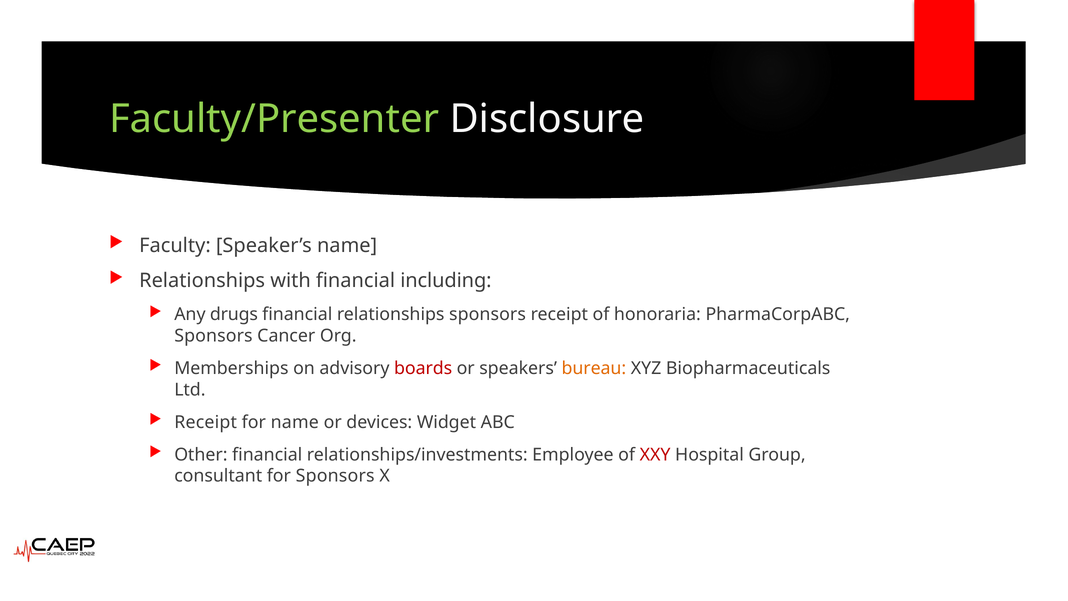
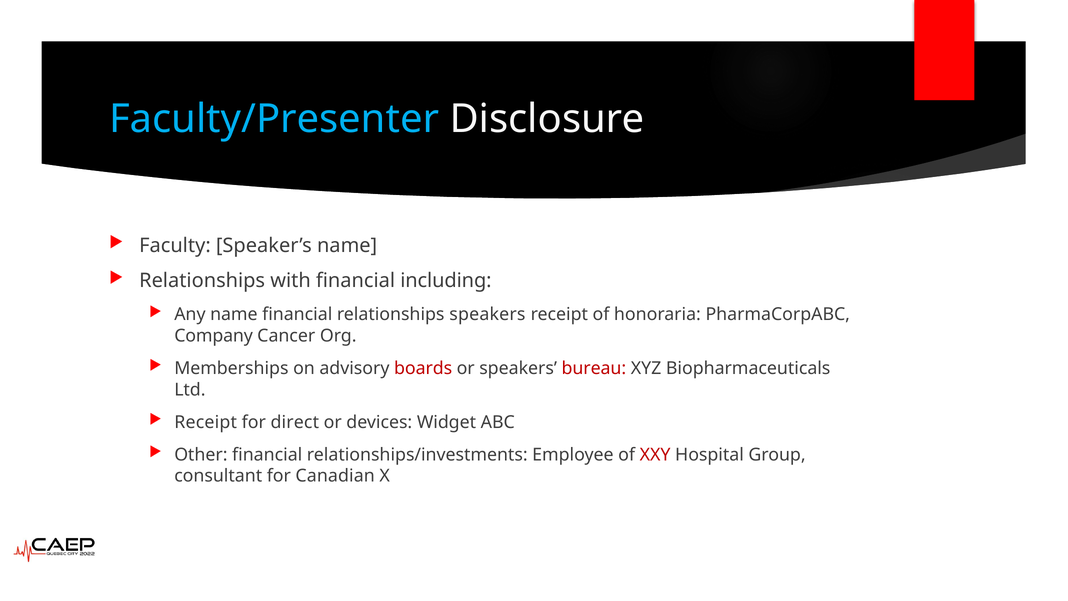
Faculty/Presenter colour: light green -> light blue (274, 119)
Any drugs: drugs -> name (234, 314)
relationships sponsors: sponsors -> speakers (487, 314)
Sponsors: Sponsors -> Company (214, 336)
bureau colour: orange -> red (594, 368)
for name: name -> direct (295, 422)
for Sponsors: Sponsors -> Canadian (335, 476)
